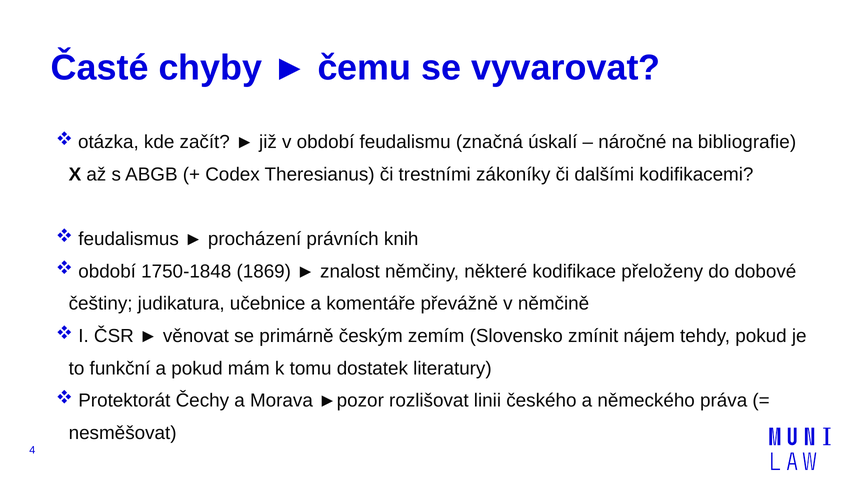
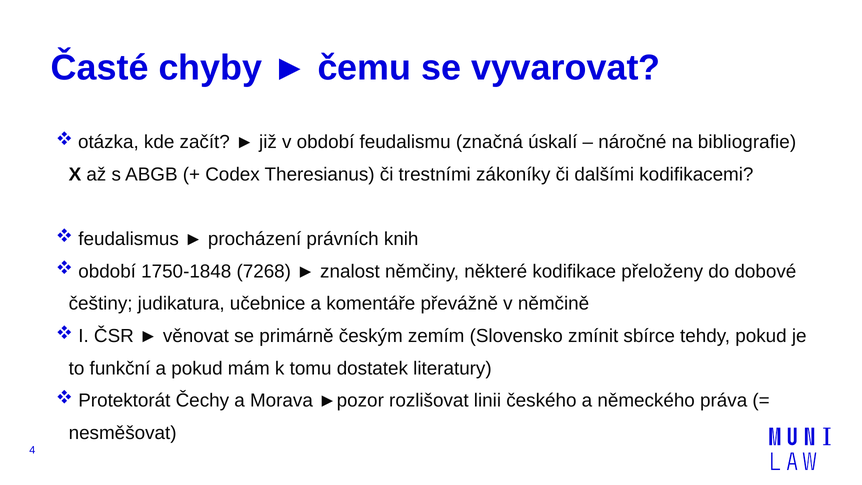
1869: 1869 -> 7268 (264, 271)
nájem: nájem -> sbírce (649, 336)
